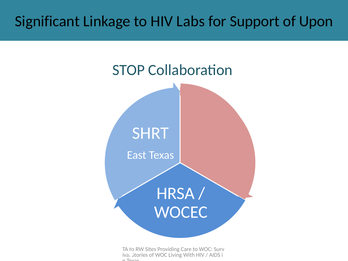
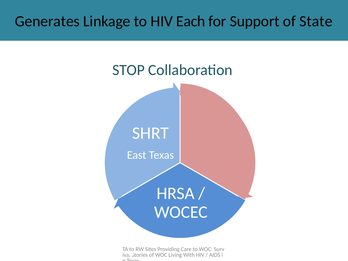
Significant: Significant -> Generates (47, 21)
Labs: Labs -> Each (191, 21)
Upon: Upon -> State (316, 21)
